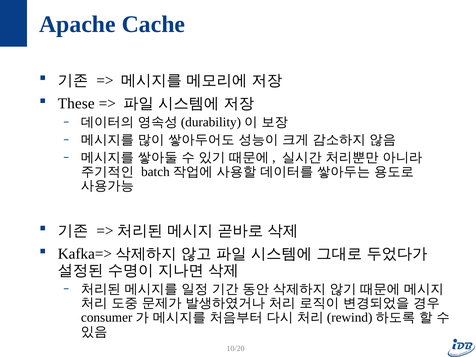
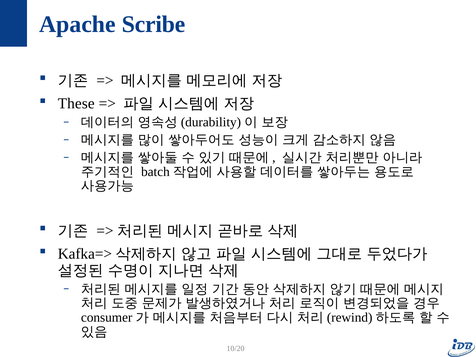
Cache: Cache -> Scribe (154, 24)
